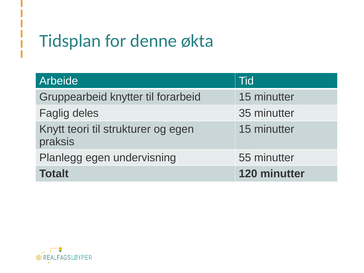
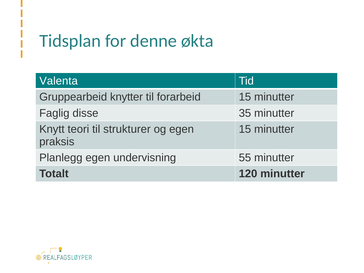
Arbeide: Arbeide -> Valenta (59, 81)
deles: deles -> disse (85, 113)
